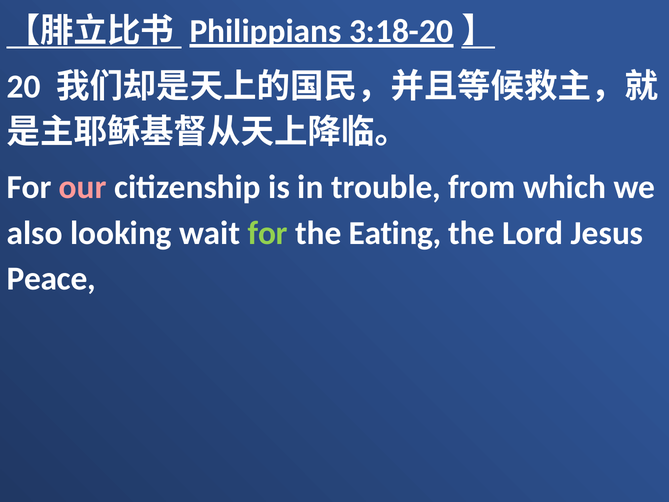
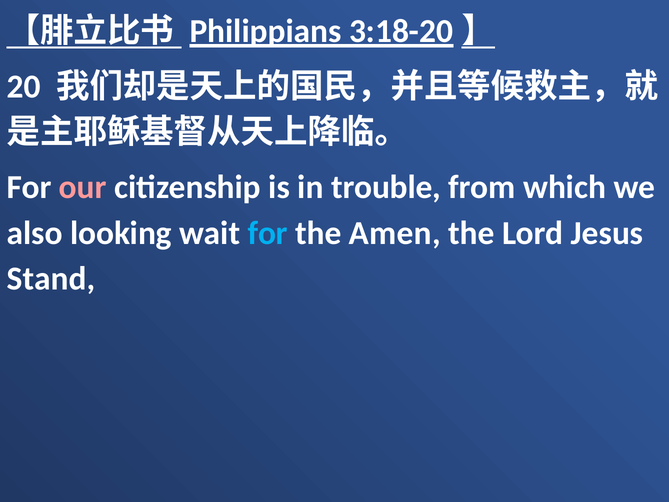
for colour: light green -> light blue (268, 233)
Eating: Eating -> Amen (395, 233)
Peace: Peace -> Stand (51, 279)
